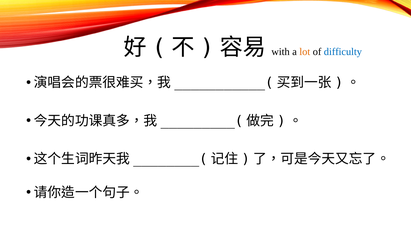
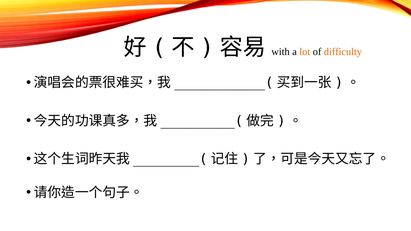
difficulty colour: blue -> orange (343, 52)
